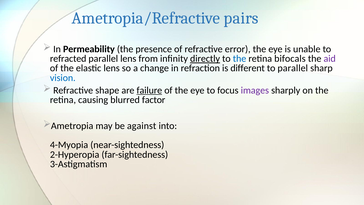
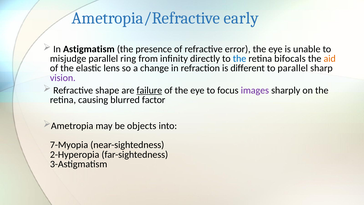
pairs: pairs -> early (241, 18)
Permeability: Permeability -> Astigmatism (89, 49)
refracted: refracted -> misjudge (68, 59)
parallel lens: lens -> ring (128, 59)
directly underline: present -> none (205, 59)
aid colour: purple -> orange (330, 59)
vision colour: blue -> purple (63, 78)
against: against -> objects (142, 126)
4-Myopia: 4-Myopia -> 7-Myopia (69, 145)
